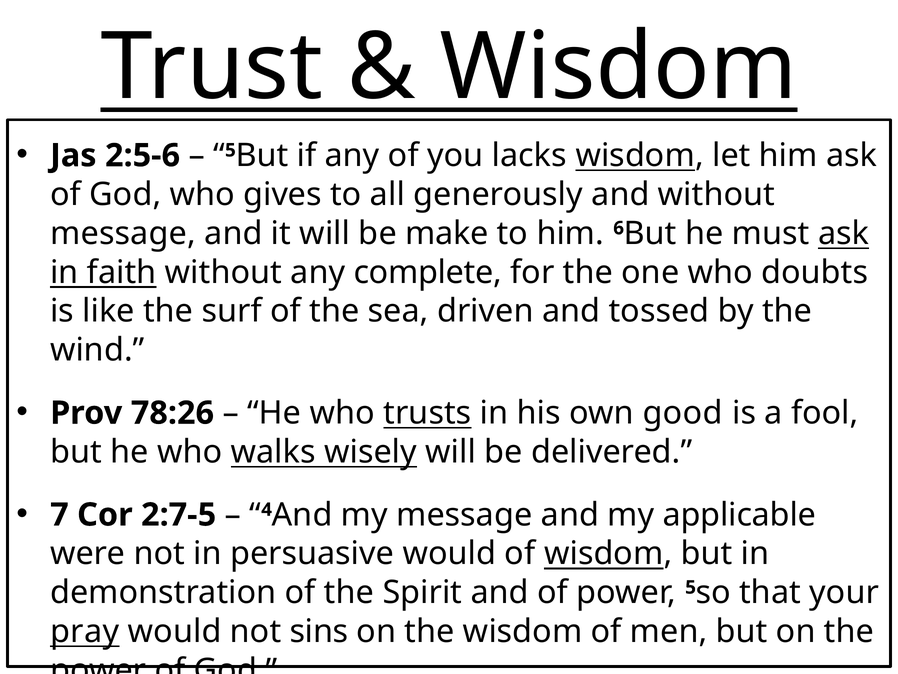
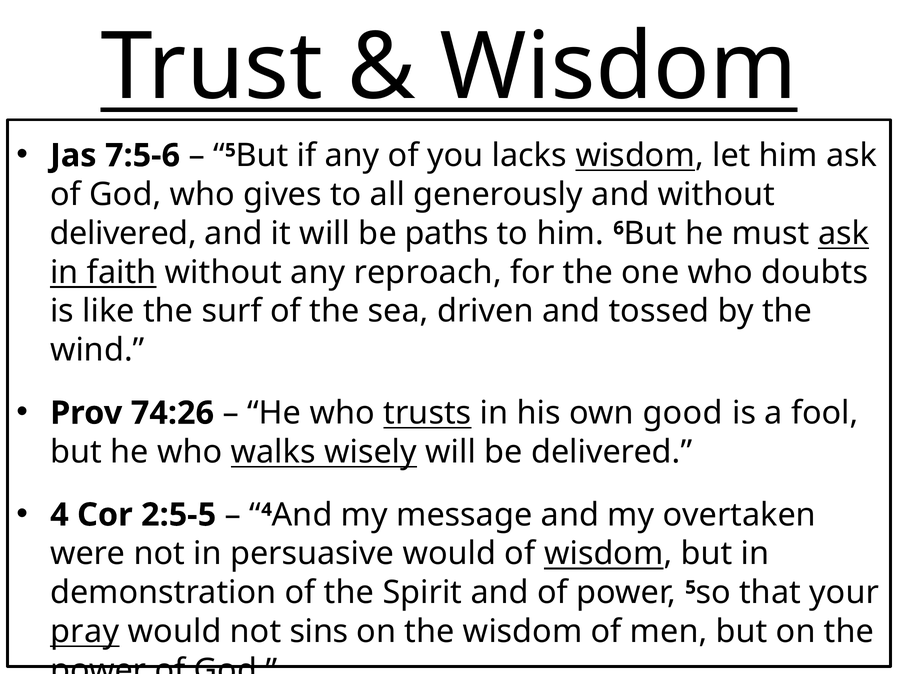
2:5-6: 2:5-6 -> 7:5-6 (143, 155)
message: message -> delivered (123, 233)
make: make -> paths (447, 233)
complete: complete -> reproach (428, 272)
78:26: 78:26 -> 74:26 (172, 413)
7: 7 -> 4 (59, 514)
2:7-5: 2:7-5 -> 2:5-5 (179, 514)
applicable: applicable -> overtaken (739, 514)
